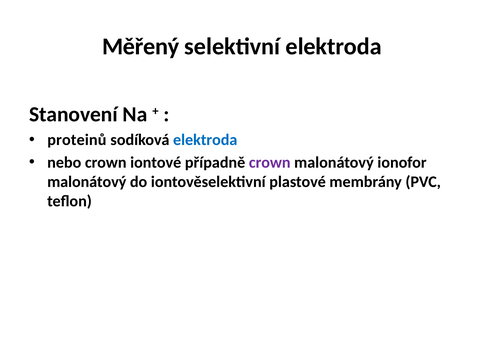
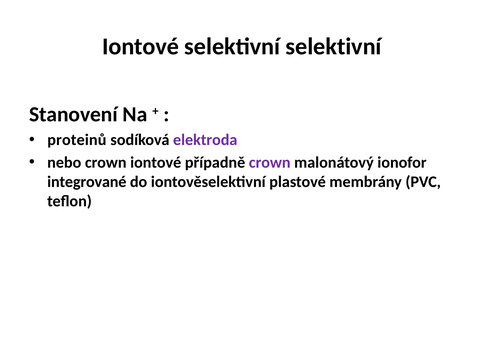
Měřený: Měřený -> Iontové (141, 46)
selektivní elektroda: elektroda -> selektivní (334, 46)
elektroda colour: blue -> purple (205, 140)
malonátový: malonátový -> integrované (87, 182)
